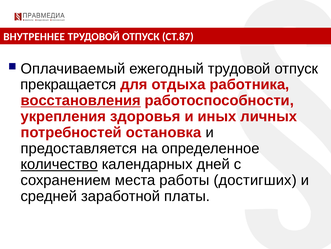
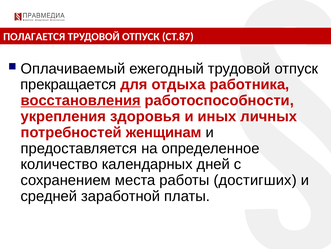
ВНУТРЕННЕЕ: ВНУТРЕННЕЕ -> ПОЛАГАЕТСЯ (34, 37)
остановка: остановка -> женщинам (164, 132)
количество underline: present -> none (59, 164)
